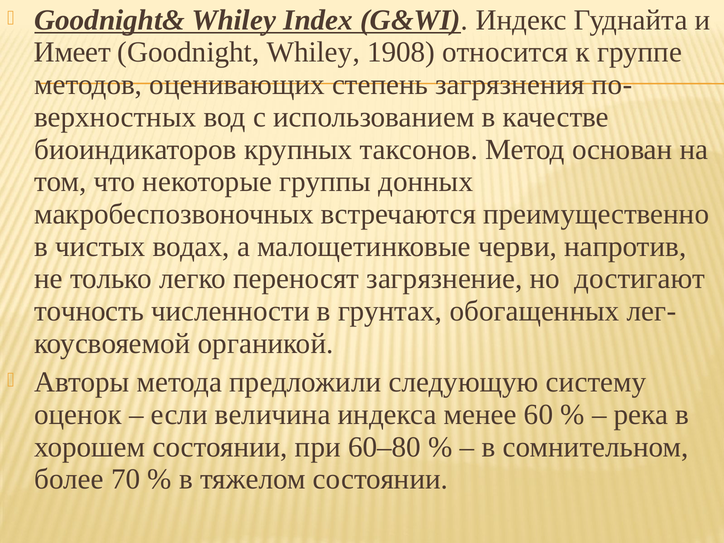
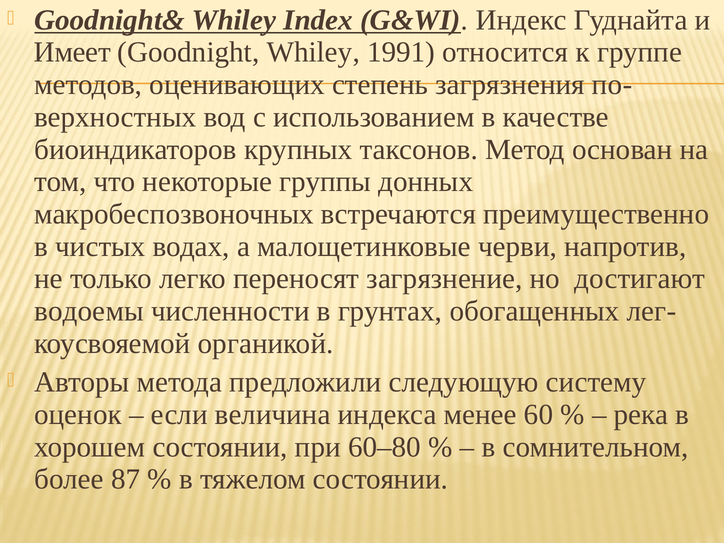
1908: 1908 -> 1991 (401, 52)
точность: точность -> водоемы (89, 311)
70: 70 -> 87 (126, 479)
